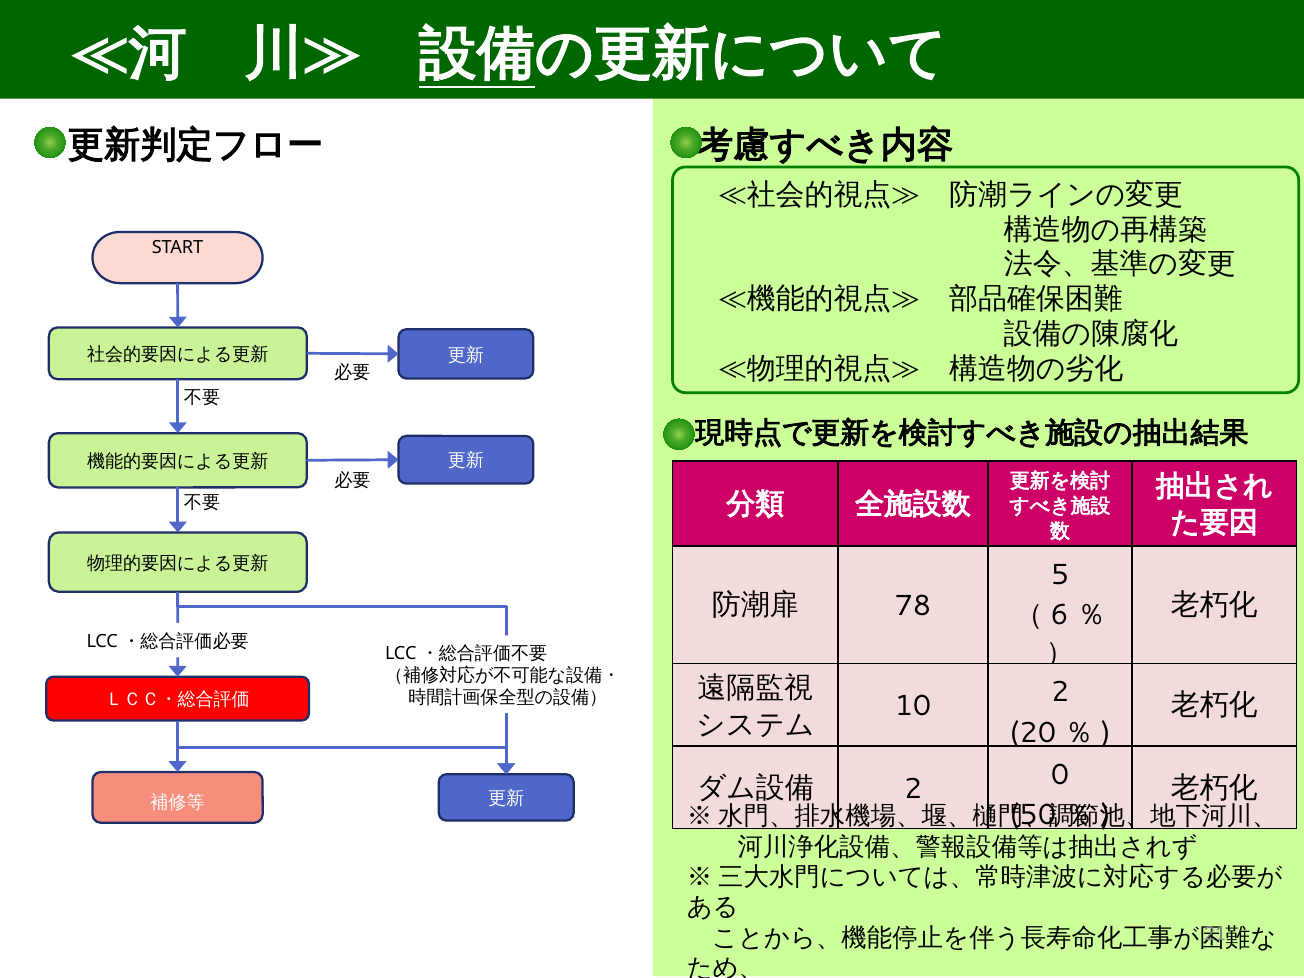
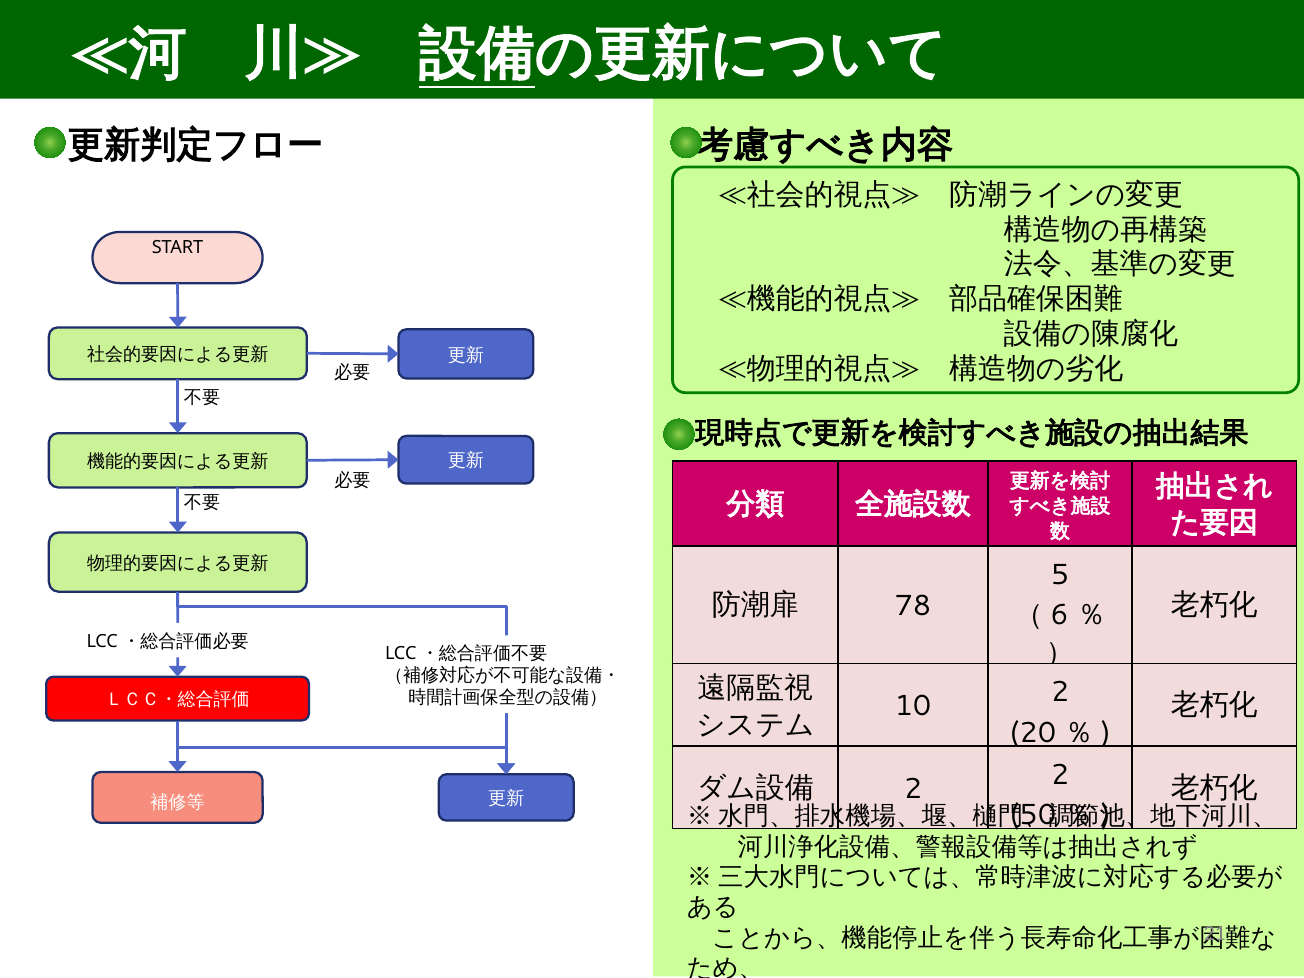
2 0: 0 -> 2 (1060, 774)
